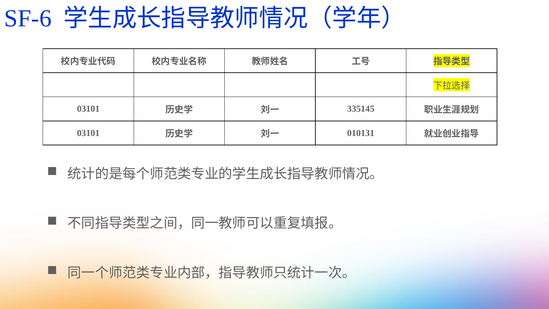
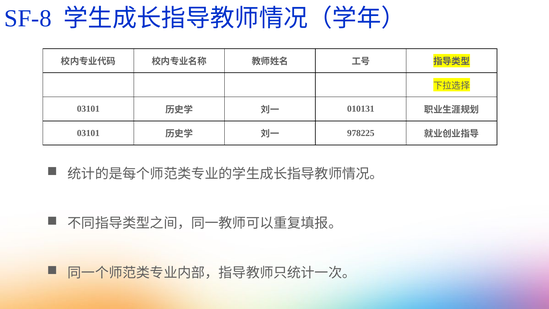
SF-6: SF-6 -> SF-8 (28, 18)
335145: 335145 -> 010131 (361, 109)
010131: 010131 -> 978225 (361, 133)
